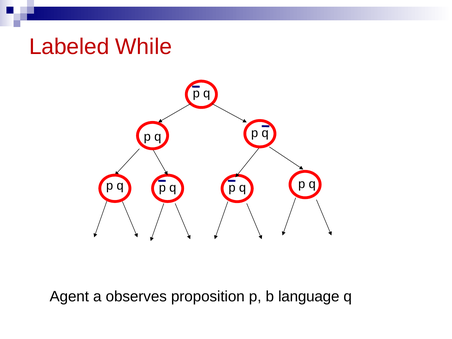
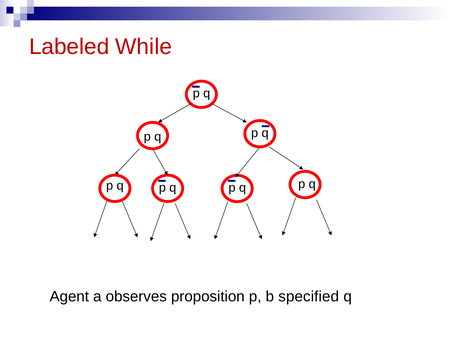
language: language -> specified (309, 297)
